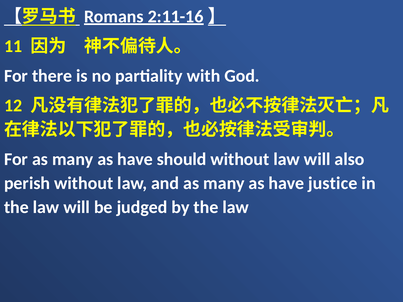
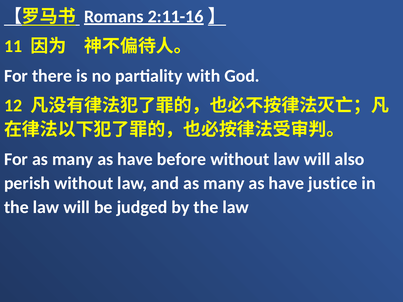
should: should -> before (182, 159)
